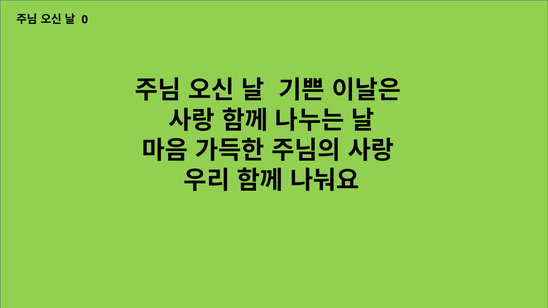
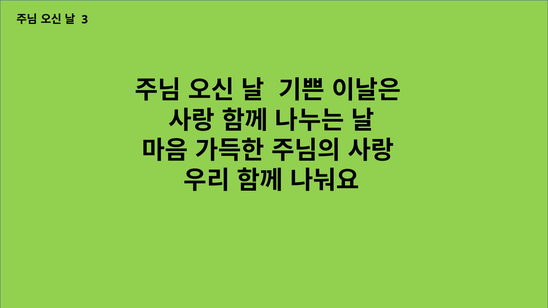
0: 0 -> 3 (85, 20)
